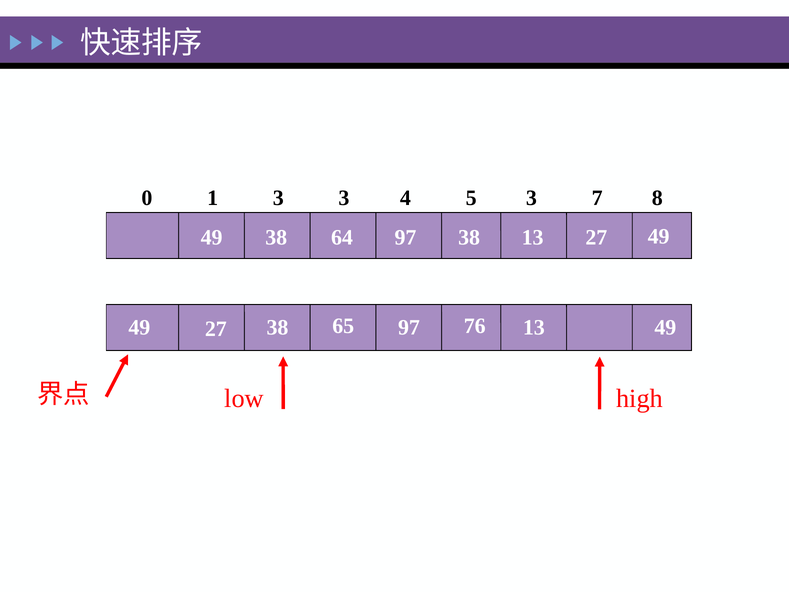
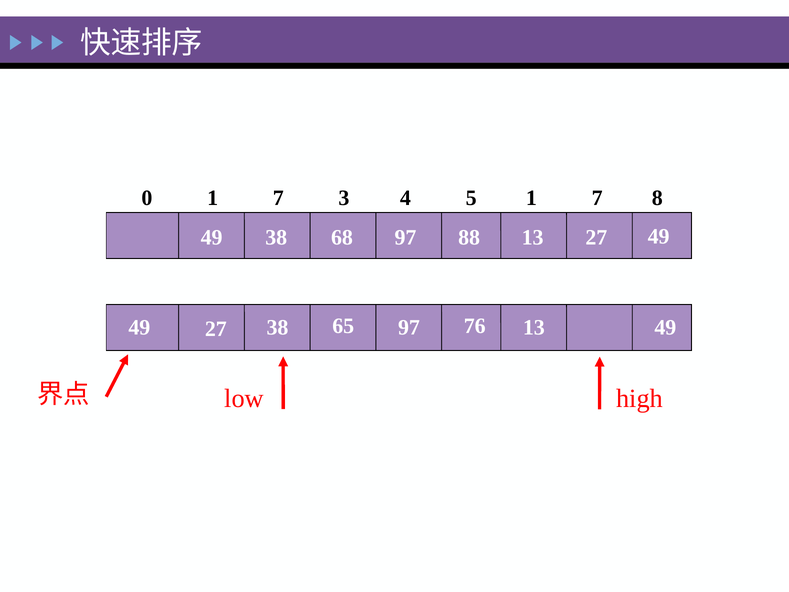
0 1 3: 3 -> 7 (278, 198)
5 3: 3 -> 1 (531, 198)
64: 64 -> 68 (342, 237)
97 38: 38 -> 88 (469, 237)
